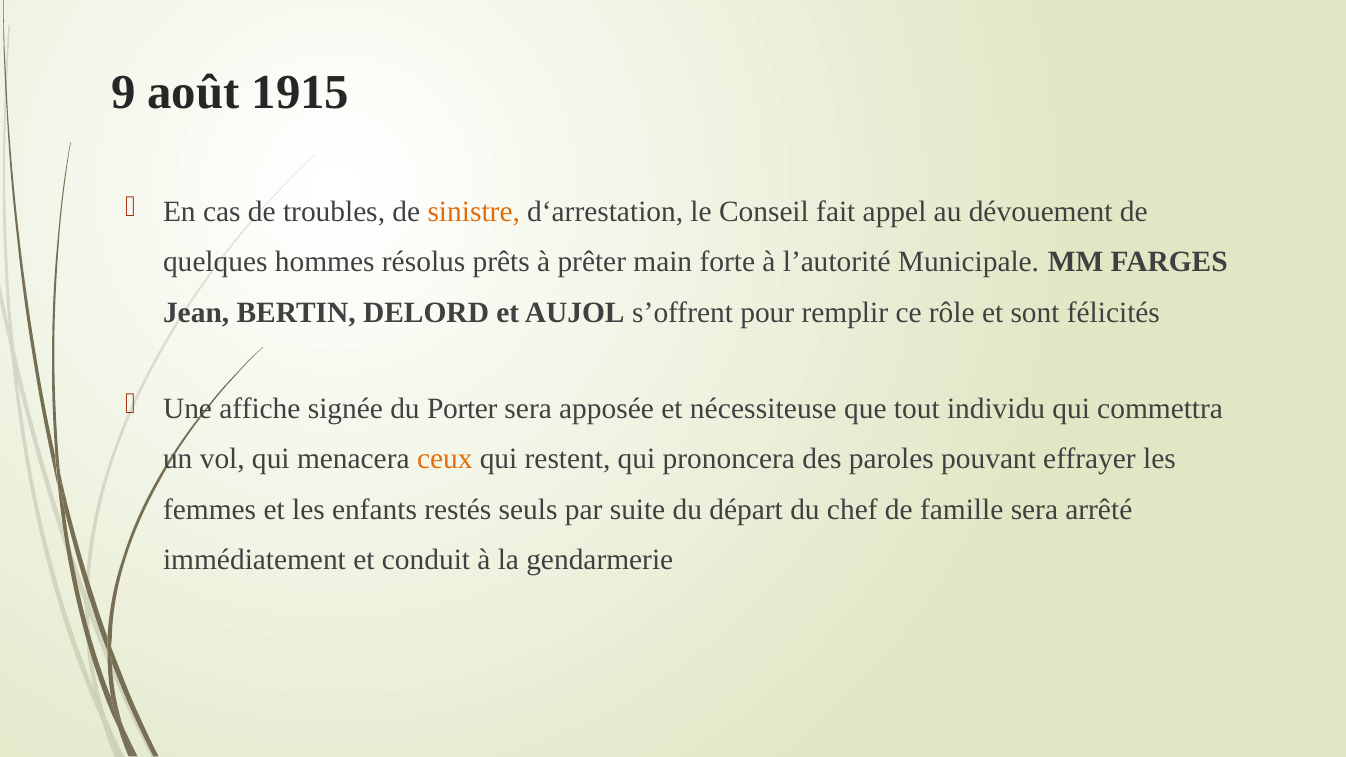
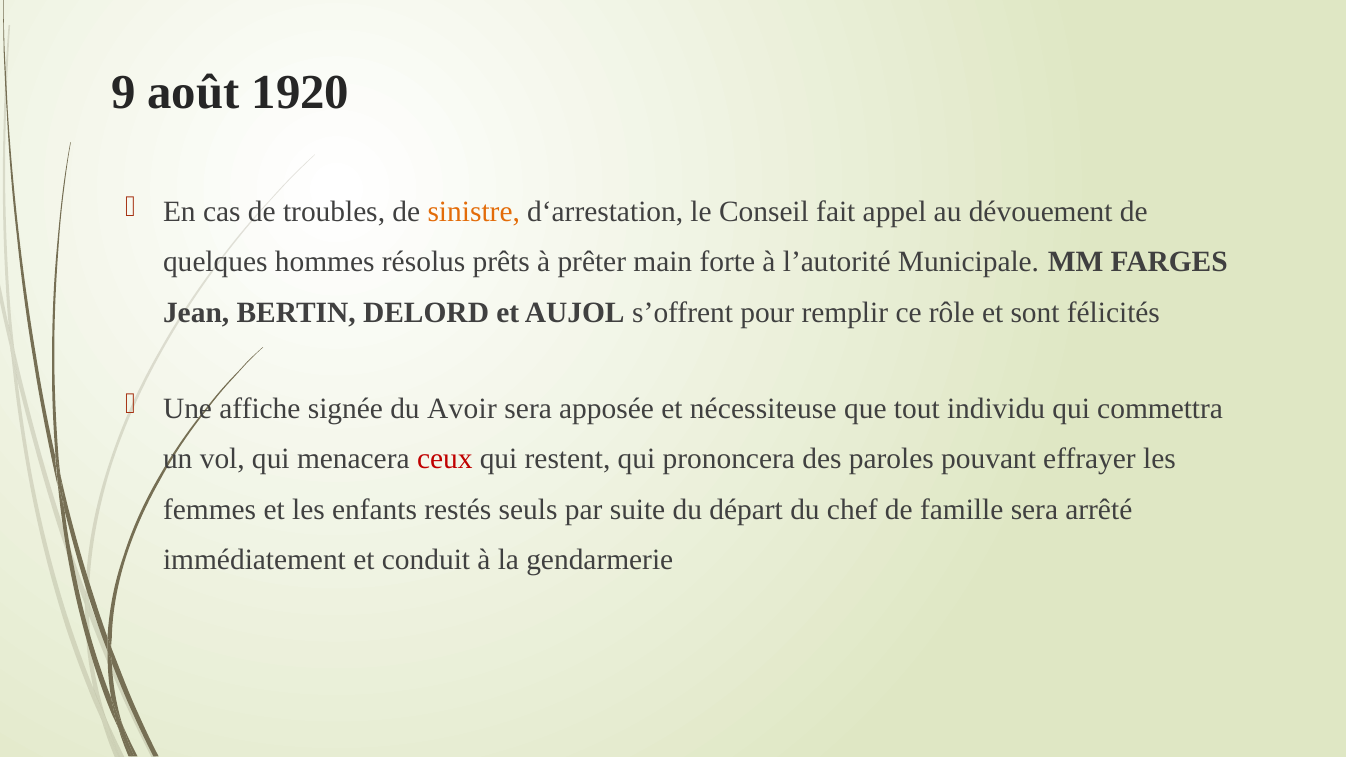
1915: 1915 -> 1920 (301, 92)
Porter: Porter -> Avoir (462, 409)
ceux colour: orange -> red (445, 459)
